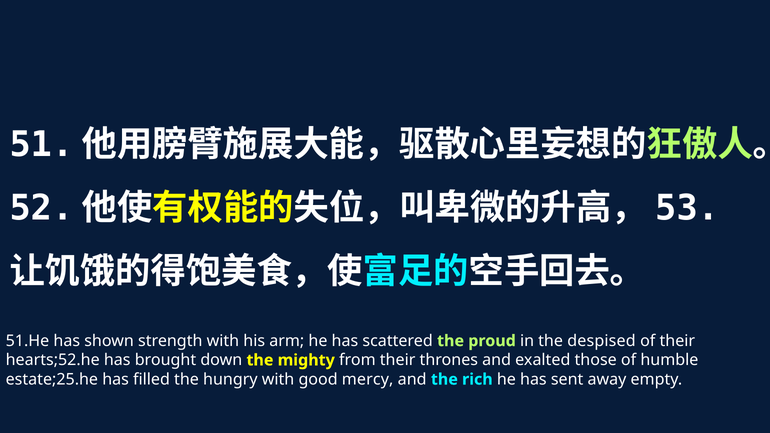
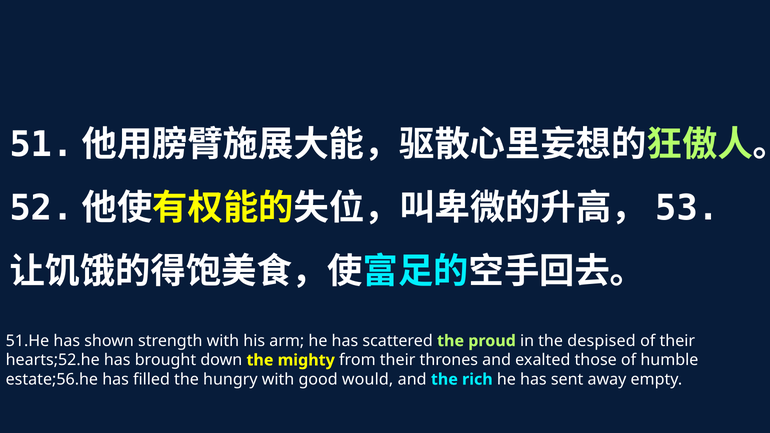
estate;25.he: estate;25.he -> estate;56.he (52, 379)
mercy: mercy -> would (368, 379)
